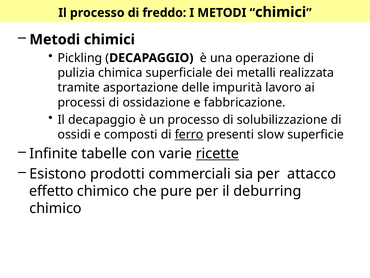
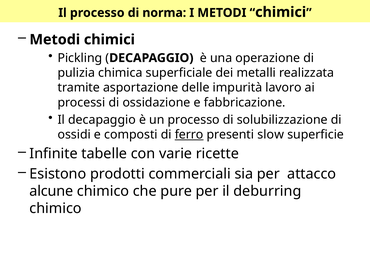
freddo: freddo -> norma (164, 13)
ricette underline: present -> none (217, 153)
effetto: effetto -> alcune (51, 191)
